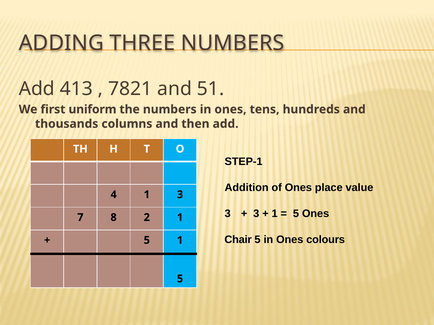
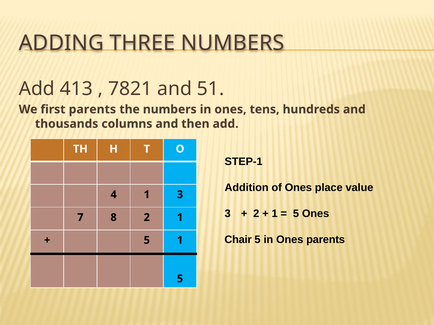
first uniform: uniform -> parents (92, 110)
3: 3 -> 2 (256, 214)
Ones colours: colours -> parents (326, 240)
